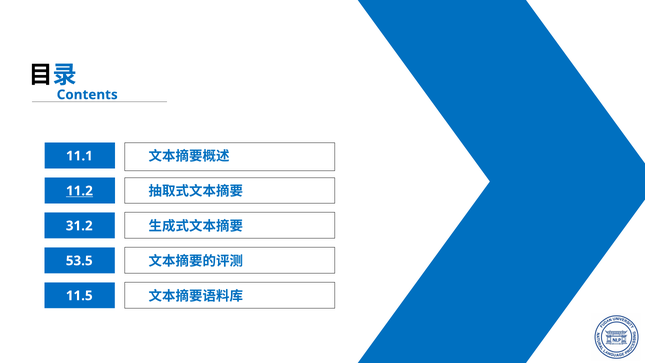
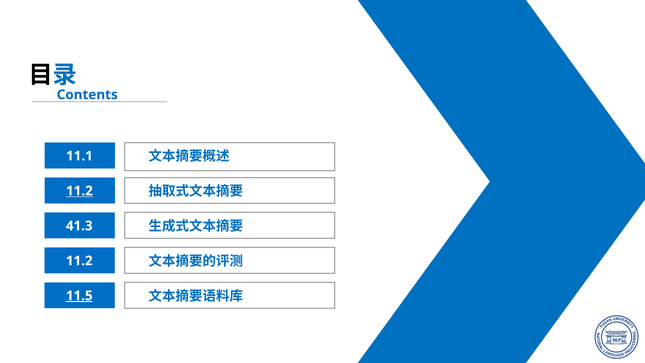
31.2: 31.2 -> 41.3 (79, 226)
53.5: 53.5 -> 11.2 (79, 261)
11.5 underline: none -> present (79, 296)
